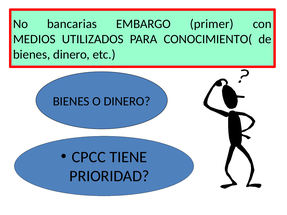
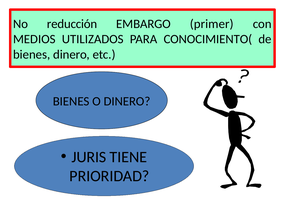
bancarias: bancarias -> reducción (72, 24)
CPCC: CPCC -> JURIS (89, 157)
